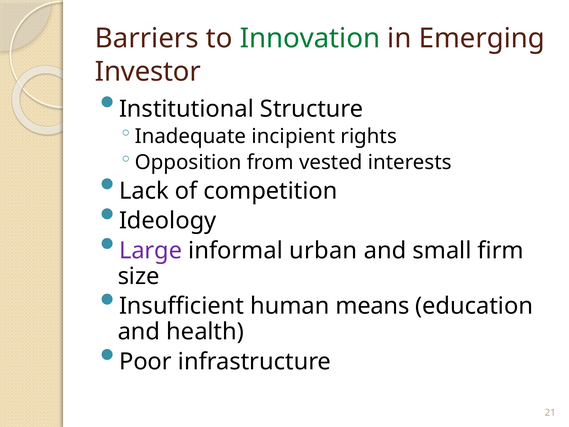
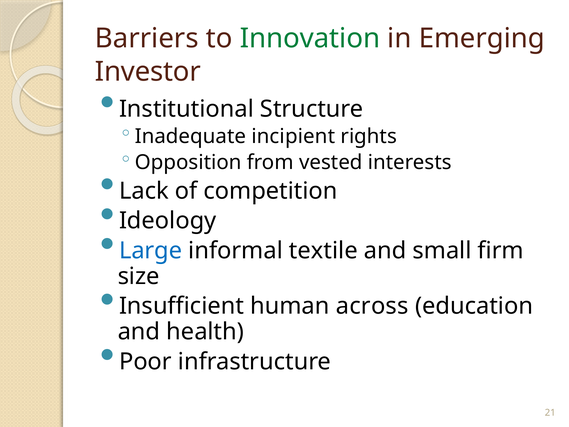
Large colour: purple -> blue (151, 251)
urban: urban -> textile (323, 251)
means: means -> across (372, 306)
